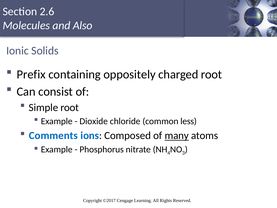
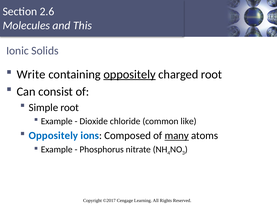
Also: Also -> This (83, 25)
Prefix: Prefix -> Write (31, 74)
oppositely underline: none -> present (130, 74)
less: less -> like (189, 121)
Comments: Comments -> Oppositely (53, 135)
